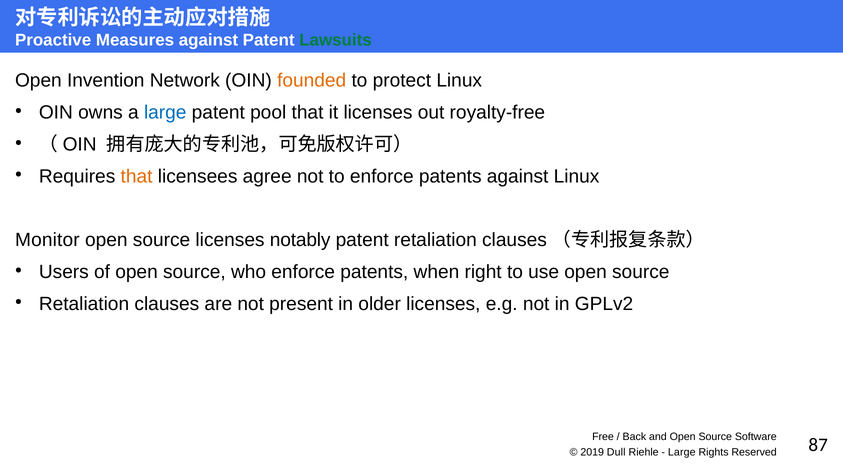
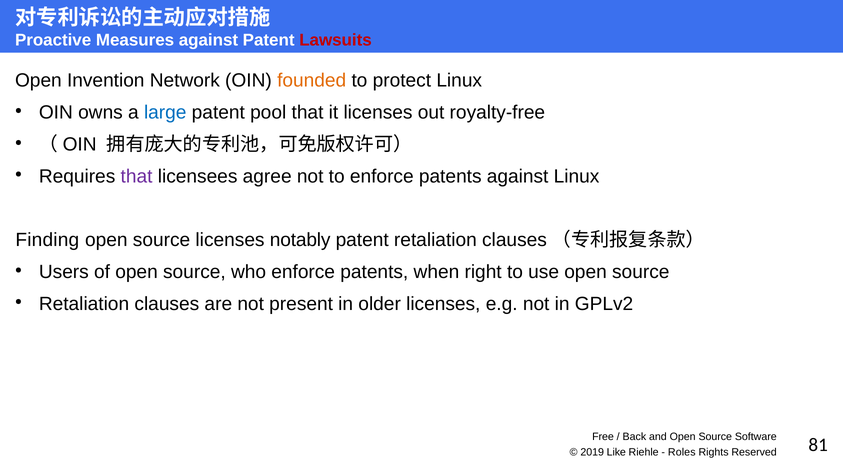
Lawsuits colour: green -> red (335, 40)
that colour: orange -> purple (137, 176)
Monitor: Monitor -> Finding (47, 240)
Dull: Dull -> Like (616, 453)
Large: Large -> Roles (682, 453)
87: 87 -> 81 (818, 445)
